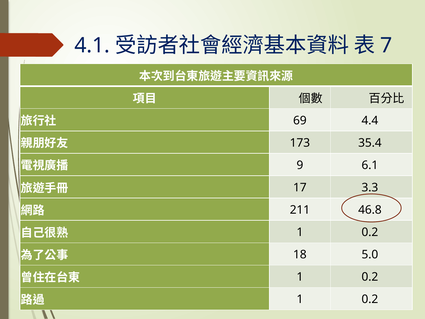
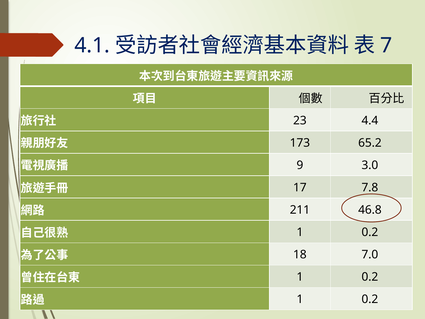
69: 69 -> 23 (300, 120)
35.4: 35.4 -> 65.2 (370, 143)
6.1: 6.1 -> 3.0 (370, 165)
3.3: 3.3 -> 7.8 (370, 187)
5.0: 5.0 -> 7.0 (370, 254)
